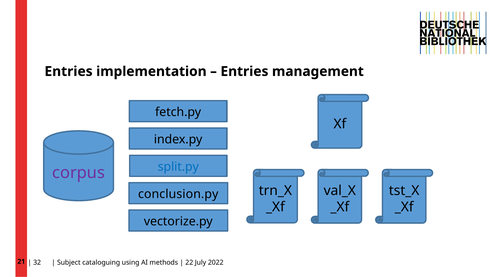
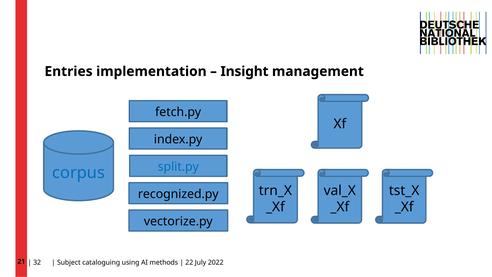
Entries: Entries -> Insight (245, 71)
corpus colour: purple -> blue (79, 173)
conclusion.py: conclusion.py -> recognized.py (178, 194)
